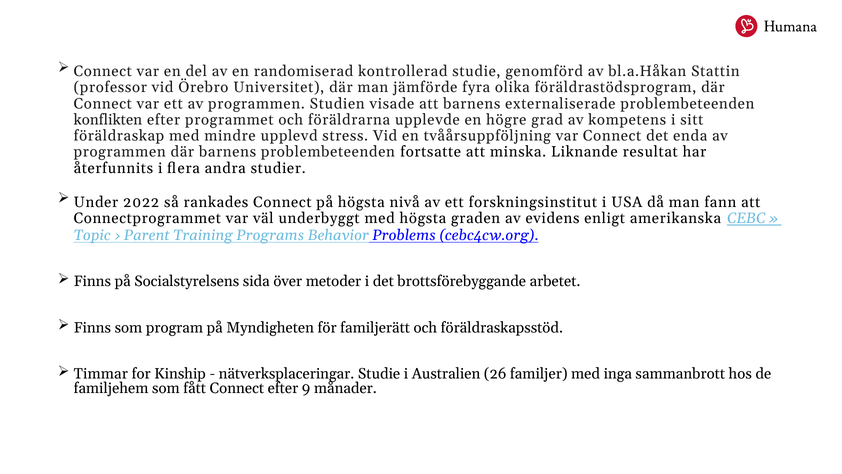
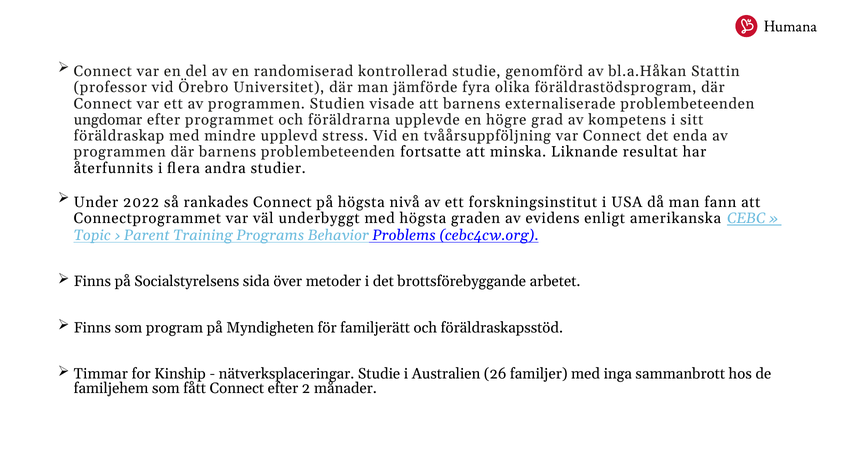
konflikten: konflikten -> ungdomar (108, 120)
9: 9 -> 2 (306, 388)
